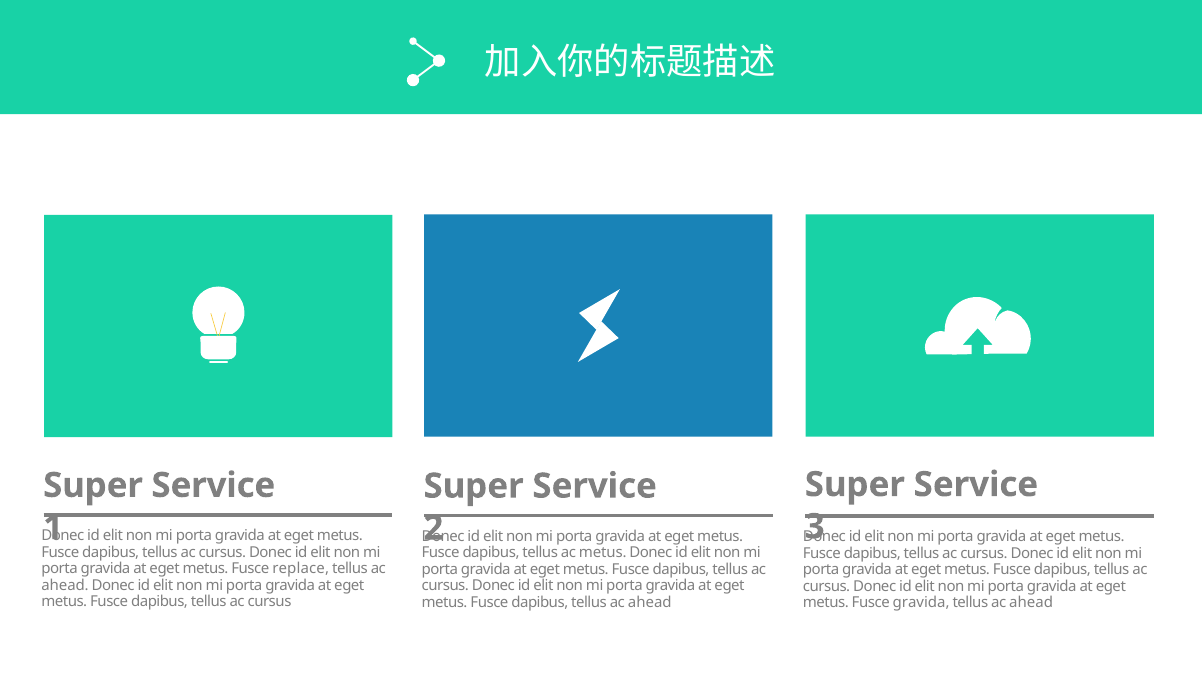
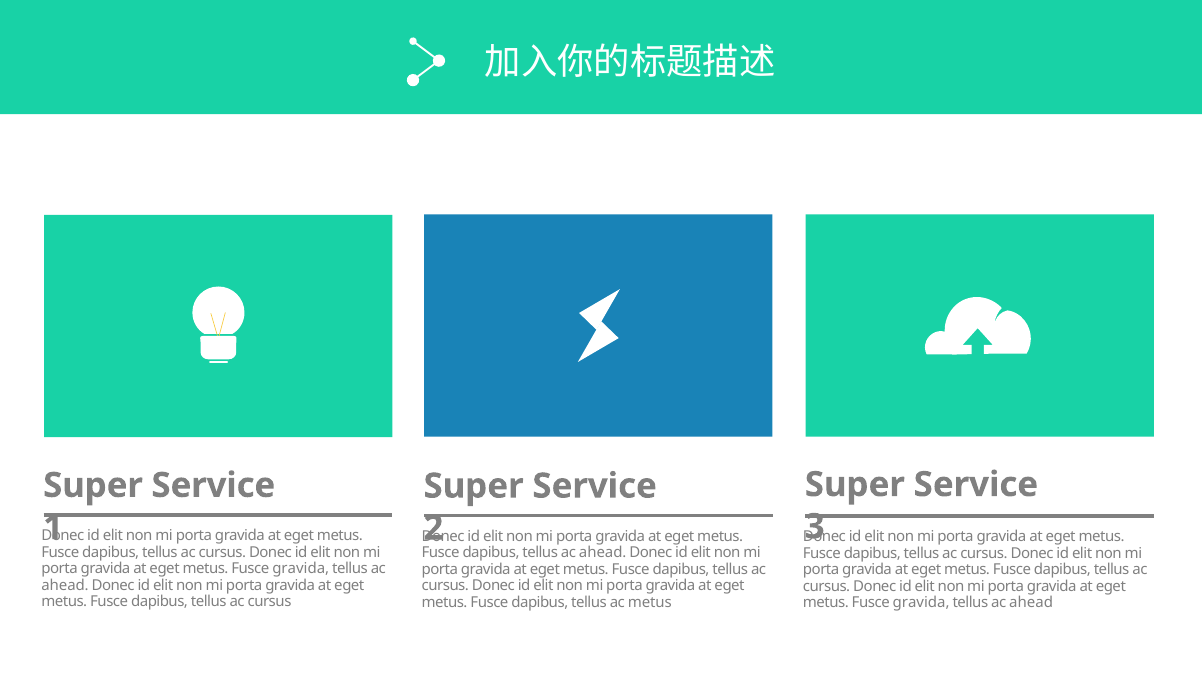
dapibus tellus ac metus: metus -> ahead (603, 553)
replace: replace -> gravida (301, 569)
dapibus tellus ac ahead: ahead -> metus (650, 603)
